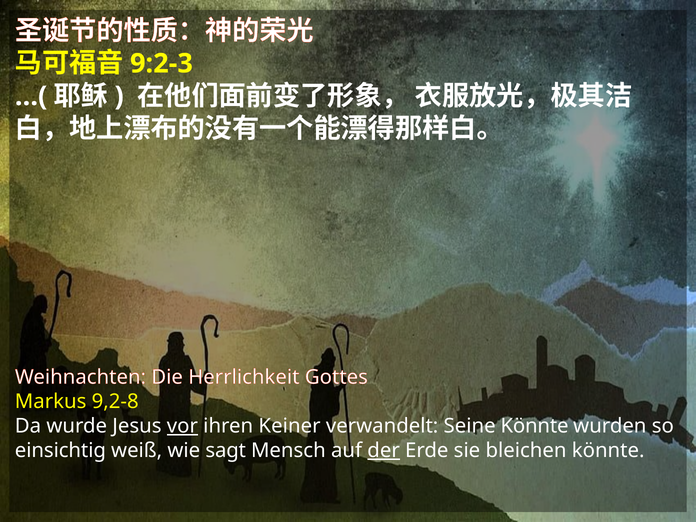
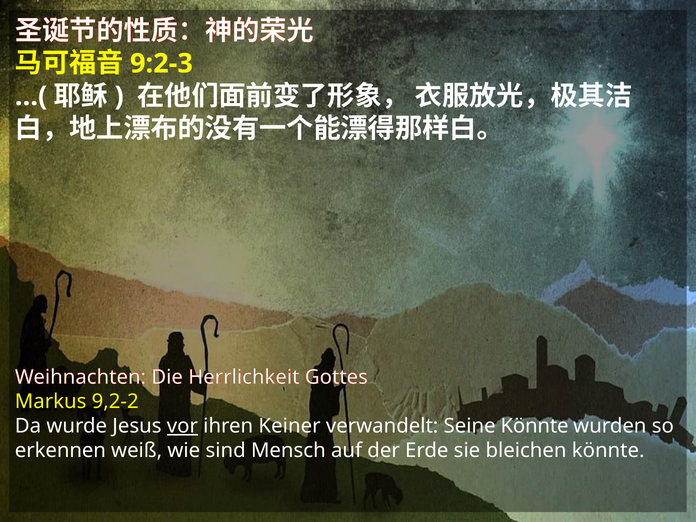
9,2-8: 9,2-8 -> 9,2-2 (115, 401)
einsichtig: einsichtig -> erkennen (60, 450)
sagt: sagt -> sind (226, 450)
der underline: present -> none (384, 450)
